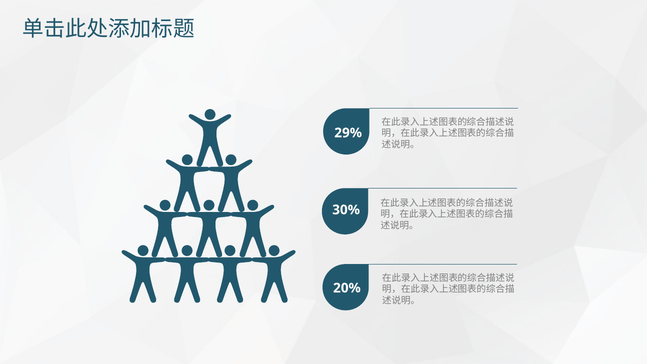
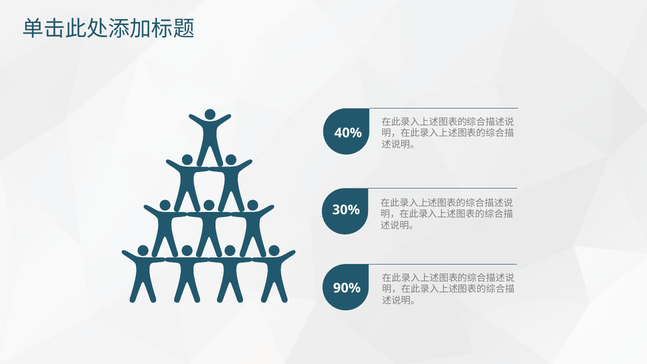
29%: 29% -> 40% (348, 133)
20%: 20% -> 90% (347, 288)
